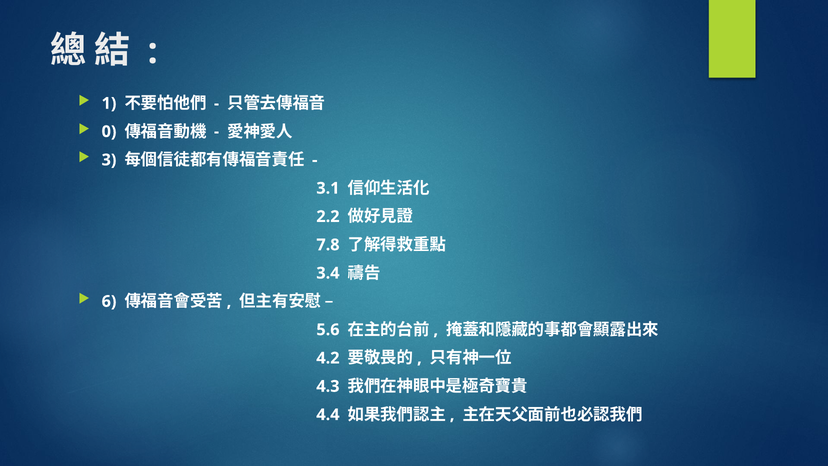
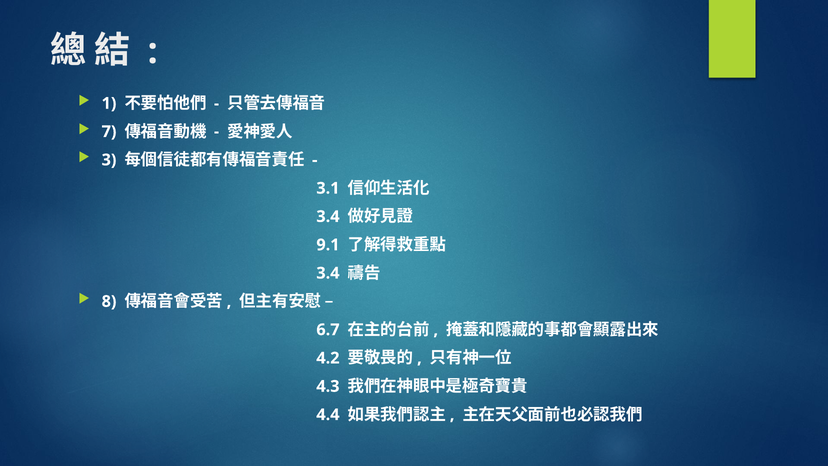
0: 0 -> 7 (109, 132)
2.2: 2.2 -> 3.4 (328, 216)
7.8: 7.8 -> 9.1 (328, 245)
6: 6 -> 8 (109, 301)
5.6: 5.6 -> 6.7 (328, 330)
